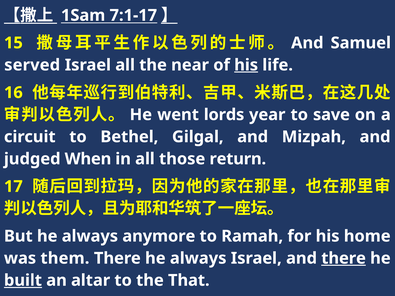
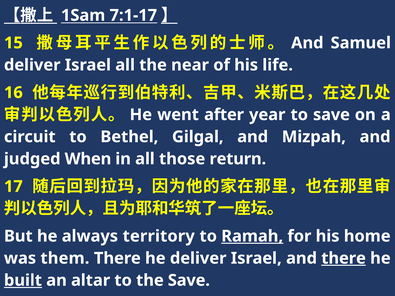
served: served -> deliver (32, 65)
his underline: present -> none (246, 65)
lords: lords -> after (224, 115)
anymore: anymore -> territory (159, 236)
Ramah underline: none -> present (252, 236)
There he always: always -> deliver (198, 258)
the That: That -> Save (189, 281)
